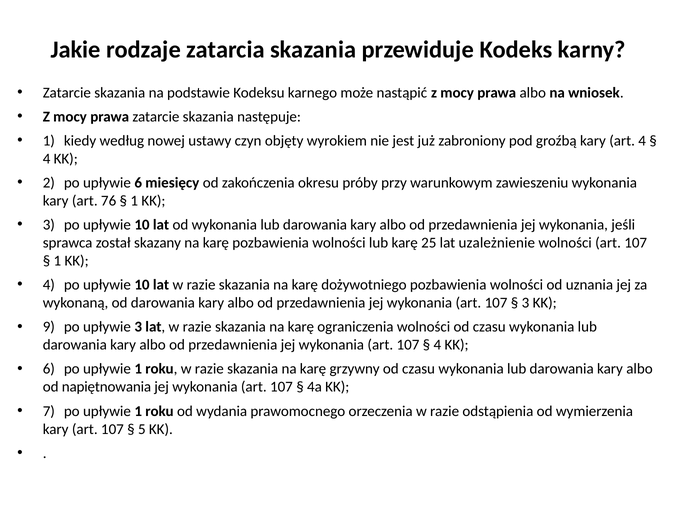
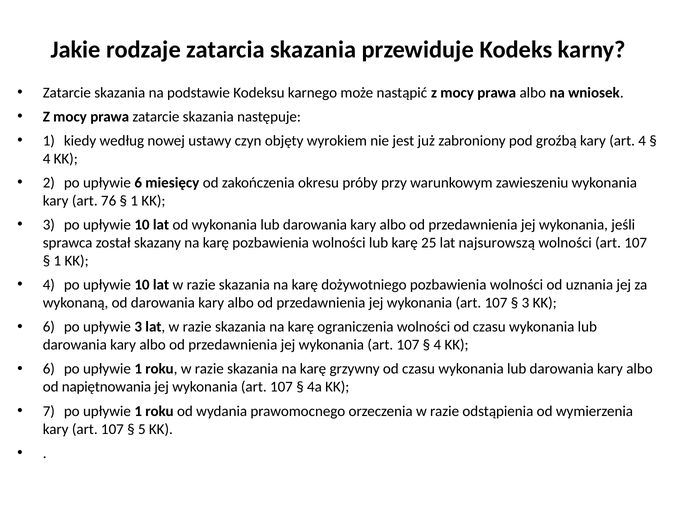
uzależnienie: uzależnienie -> najsurowszą (497, 243)
9: 9 -> 6 (49, 327)
